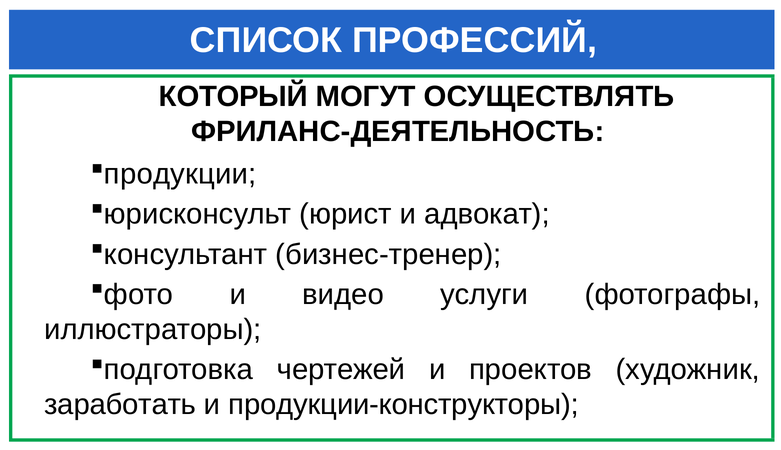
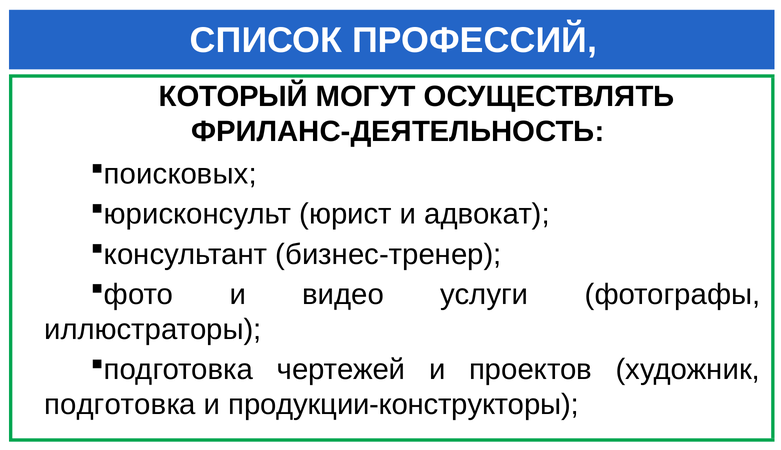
продукции: продукции -> поисковых (180, 174)
заработать: заработать -> подготовка (120, 405)
